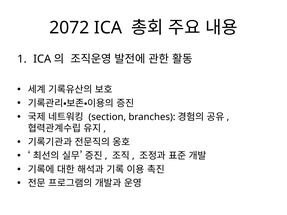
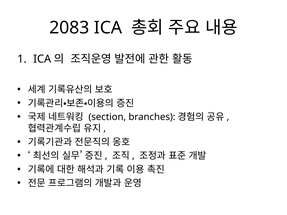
2072: 2072 -> 2083 (69, 28)
